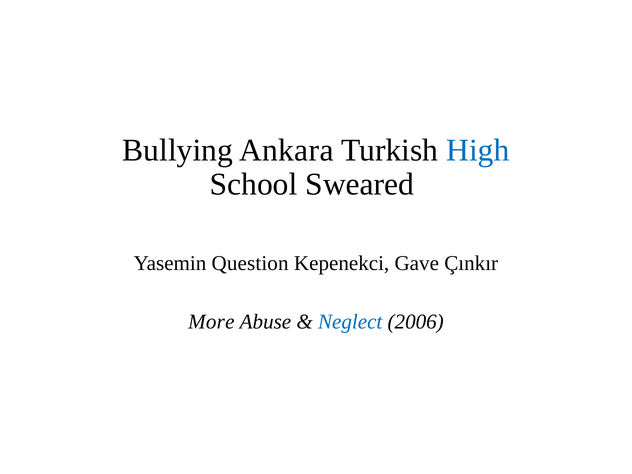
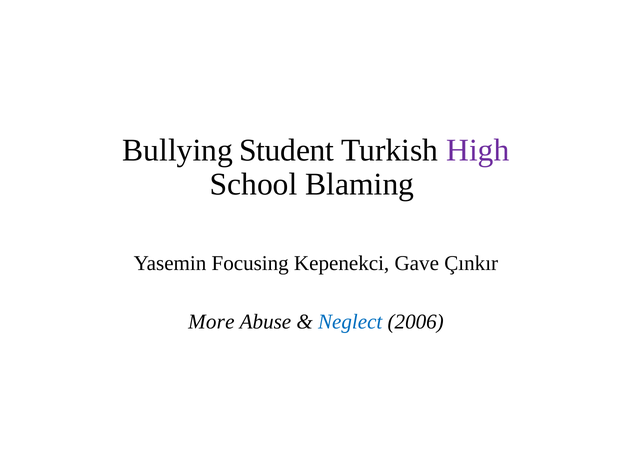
Ankara: Ankara -> Student (287, 150)
High colour: blue -> purple (478, 150)
Sweared: Sweared -> Blaming (360, 184)
Question: Question -> Focusing (250, 263)
